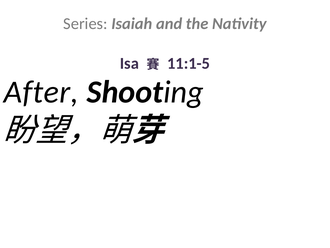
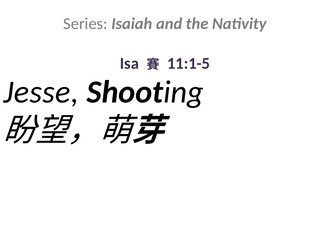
After: After -> Jesse (41, 92)
